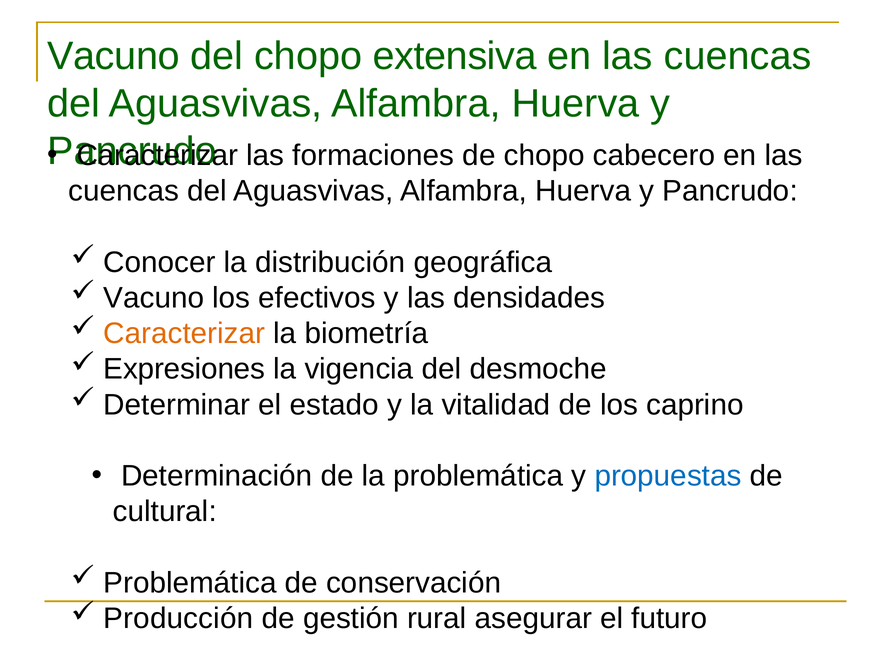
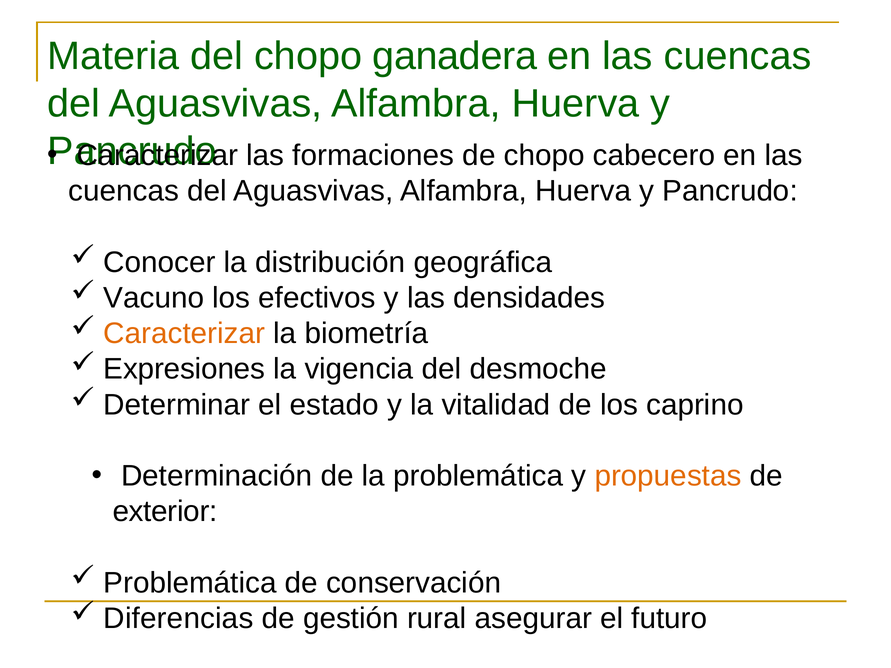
Vacuno: Vacuno -> Materia (113, 56)
extensiva: extensiva -> ganadera (455, 56)
propuestas colour: blue -> orange (668, 476)
cultural: cultural -> exterior (165, 512)
Producción: Producción -> Diferencias (178, 619)
